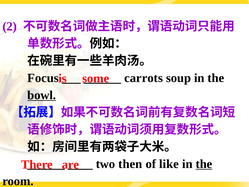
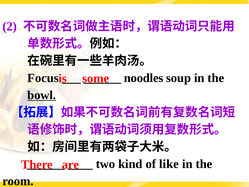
carrots: carrots -> noodles (144, 78)
then: then -> kind (130, 164)
the underline: present -> none (204, 164)
